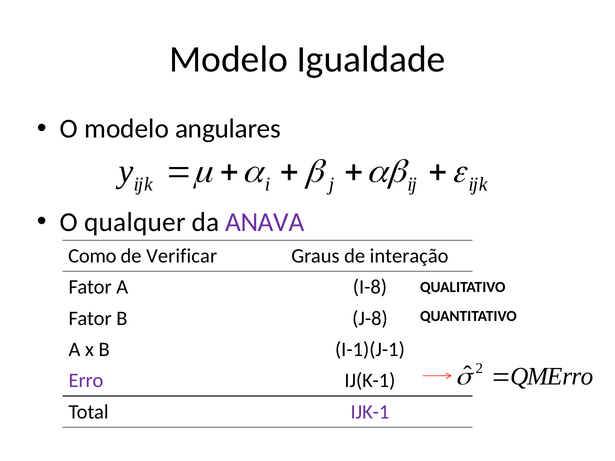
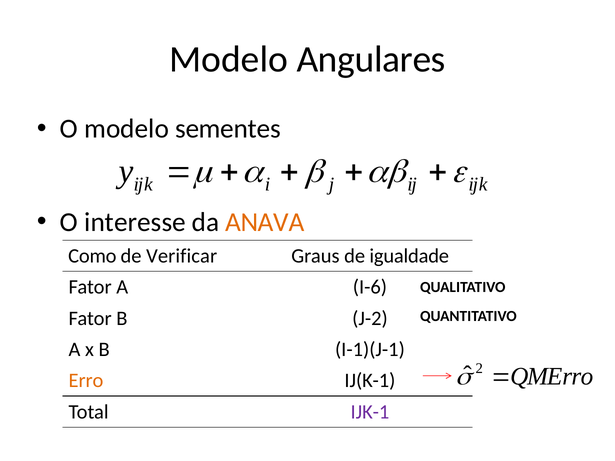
Igualdade: Igualdade -> Angulares (371, 60)
angulares: angulares -> sementes (228, 129)
qualquer: qualquer -> interesse (135, 222)
ANAVA colour: purple -> orange (265, 222)
interação: interação -> igualdade (409, 256)
I-8: I-8 -> I-6 (370, 287)
J-8: J-8 -> J-2 (370, 318)
Erro colour: purple -> orange (86, 381)
